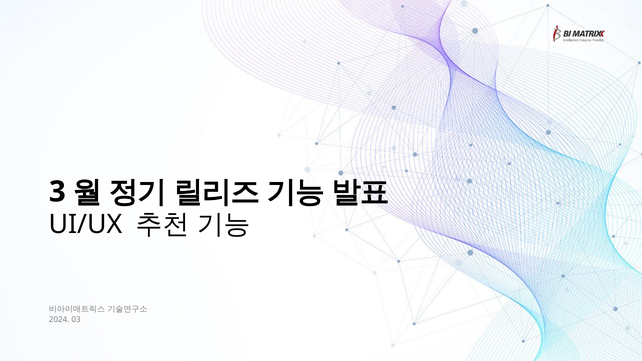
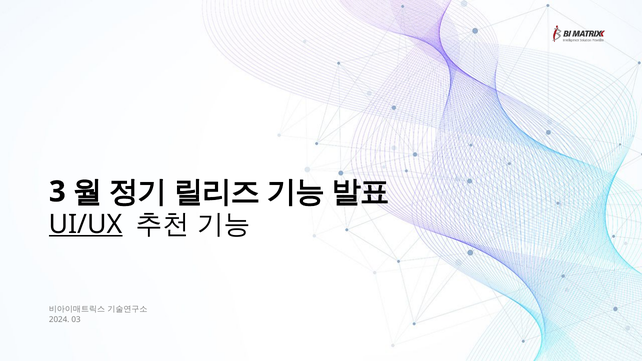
UI/UX underline: none -> present (86, 224)
